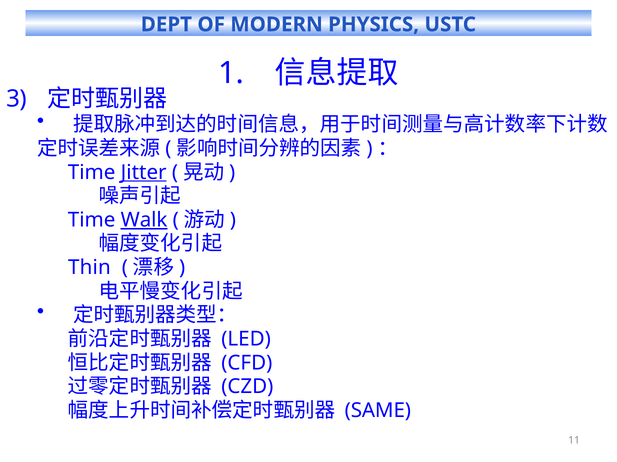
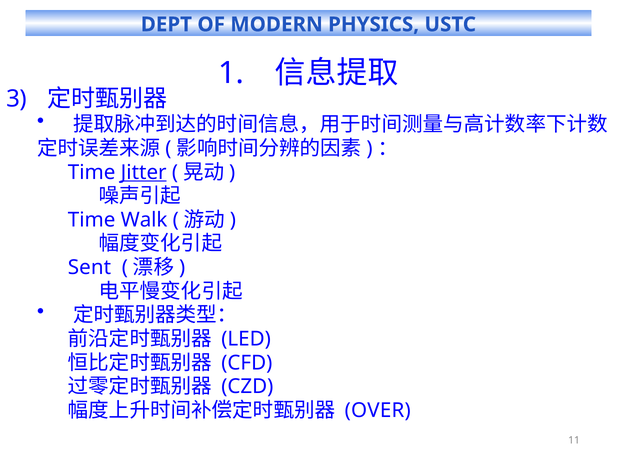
Walk underline: present -> none (144, 220)
Thin: Thin -> Sent (89, 268)
SAME: SAME -> OVER (378, 411)
